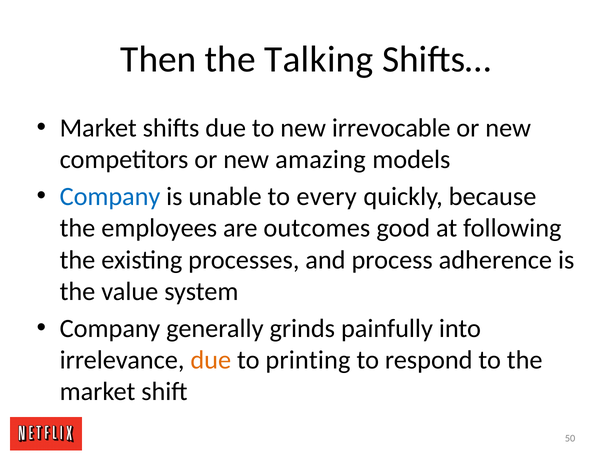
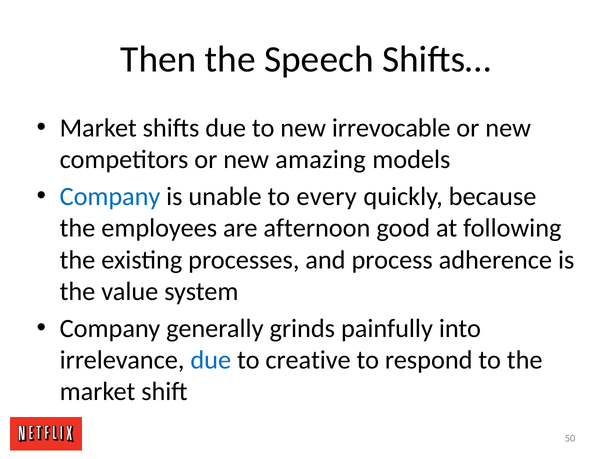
Talking: Talking -> Speech (319, 59)
outcomes: outcomes -> afternoon (317, 228)
due colour: orange -> blue (211, 360)
printing: printing -> creative (308, 360)
